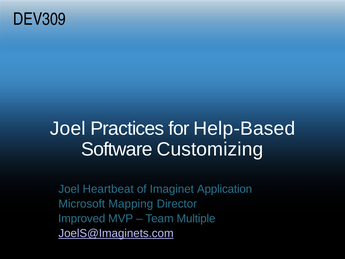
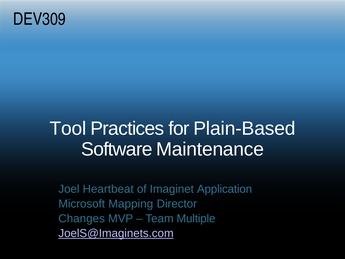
Joel: Joel -> Tool (68, 129)
Help-Based: Help-Based -> Plain-Based (244, 129)
Customizing: Customizing -> Maintenance (210, 149)
Improved: Improved -> Changes (82, 218)
